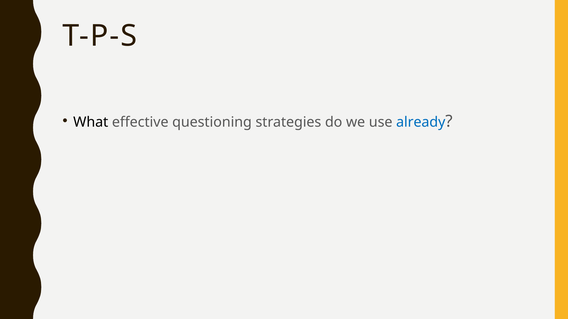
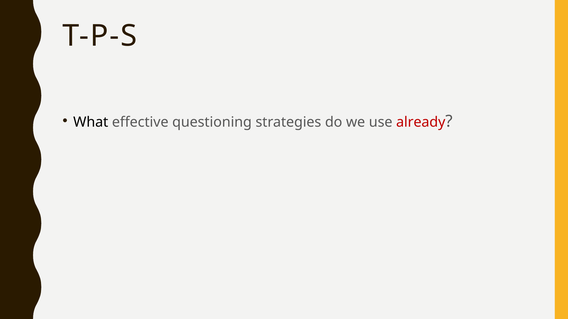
already colour: blue -> red (421, 122)
